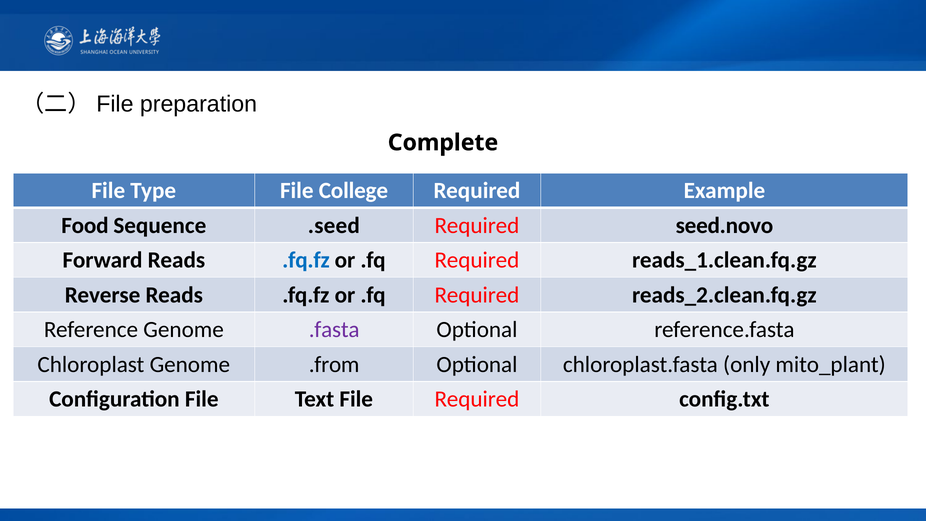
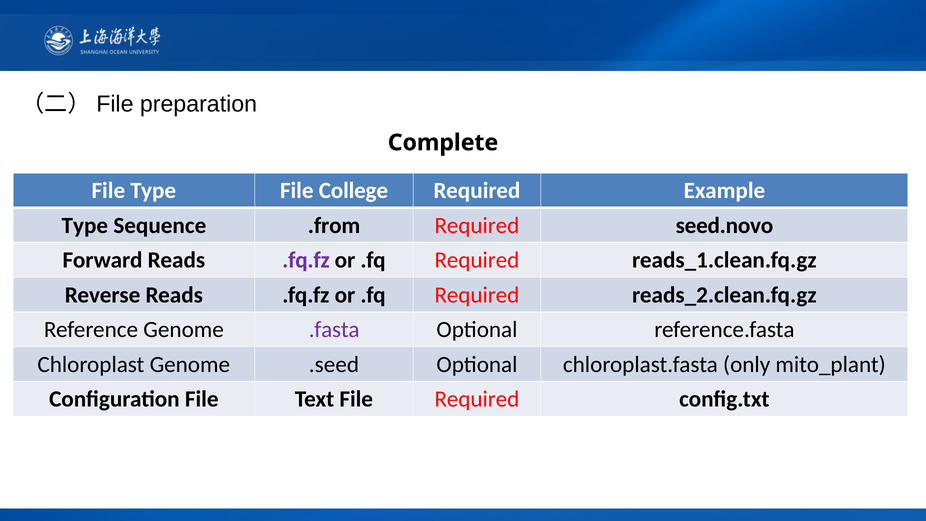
Food: Food -> Type (85, 226)
.seed: .seed -> .from (334, 226)
.fq.fz colour: blue -> purple (306, 260)
.from: .from -> .seed (334, 365)
